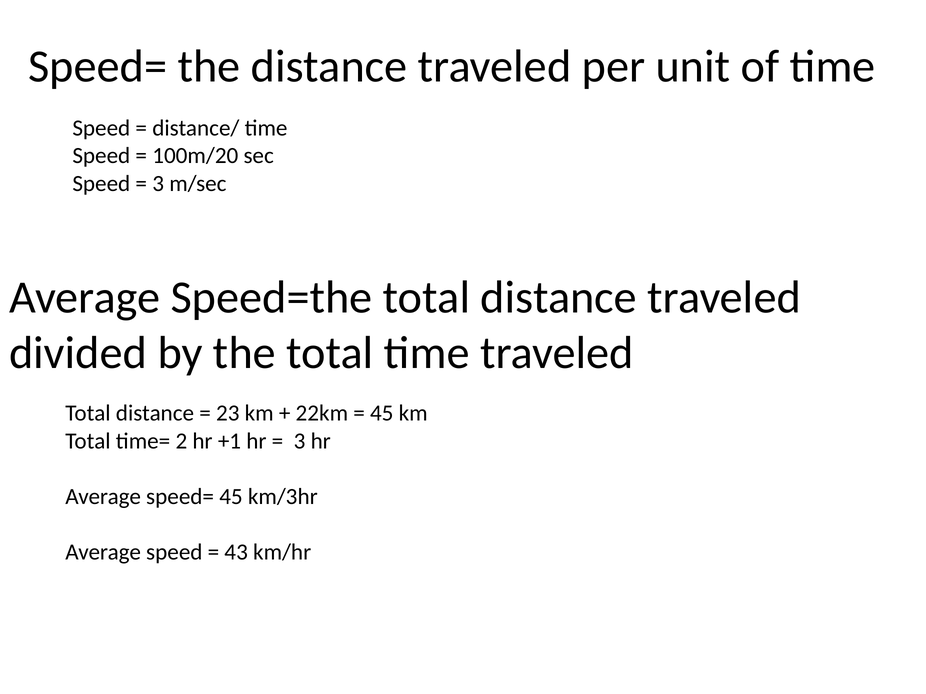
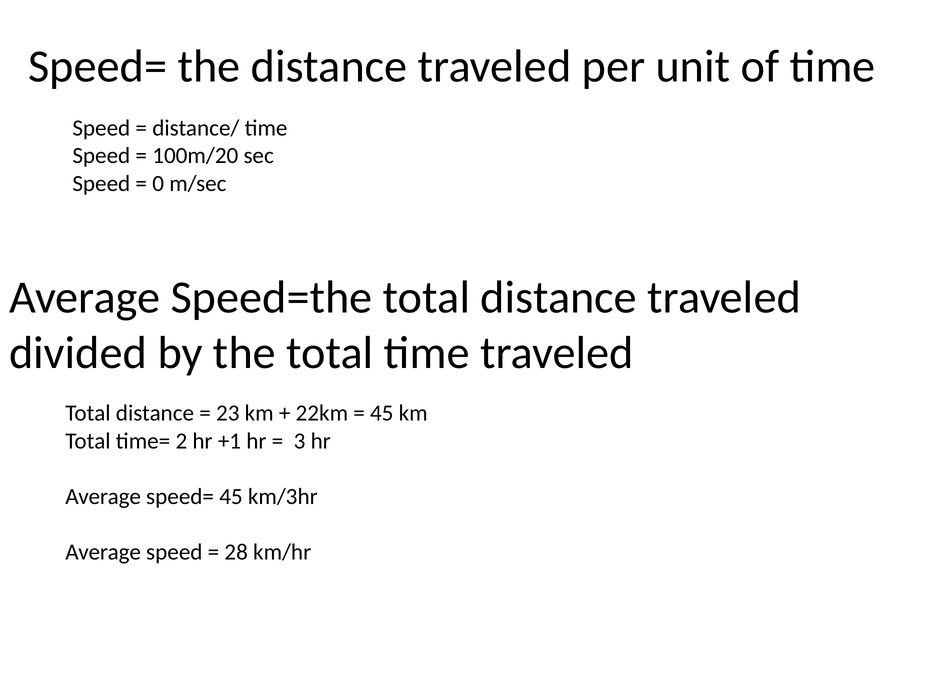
3: 3 -> 0 (158, 184)
43: 43 -> 28 (236, 552)
